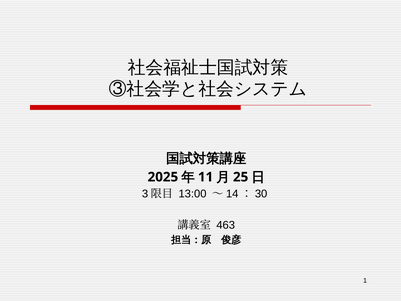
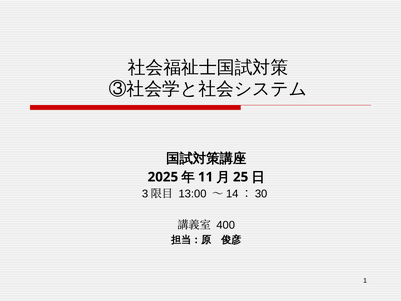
463: 463 -> 400 (226, 225)
